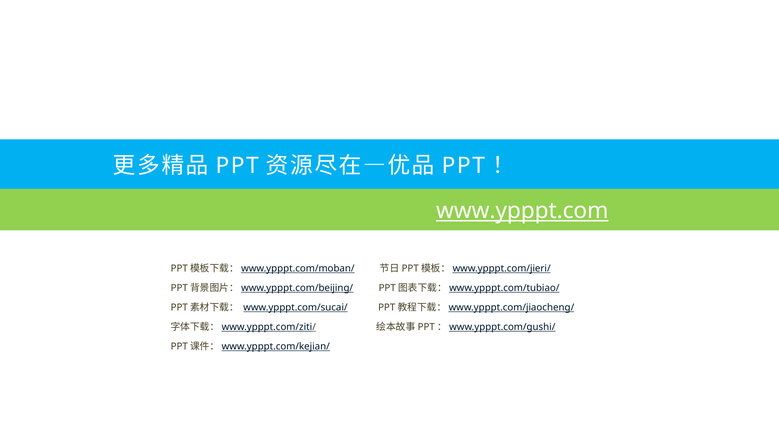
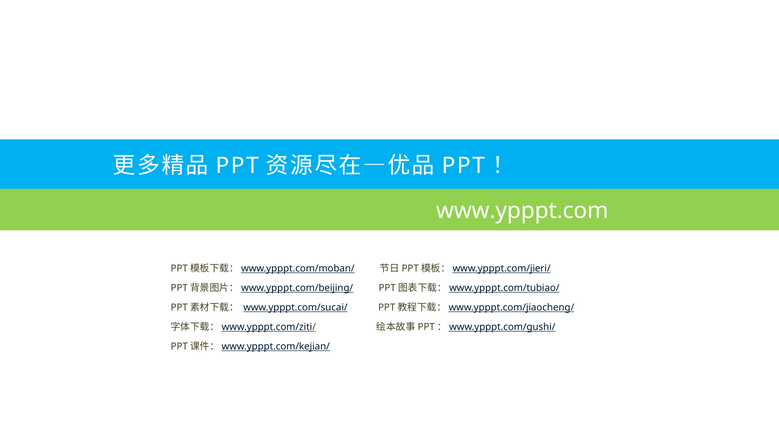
www.ypppt.com underline: present -> none (522, 211)
